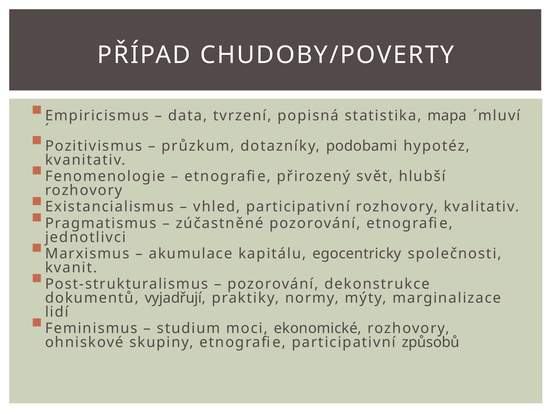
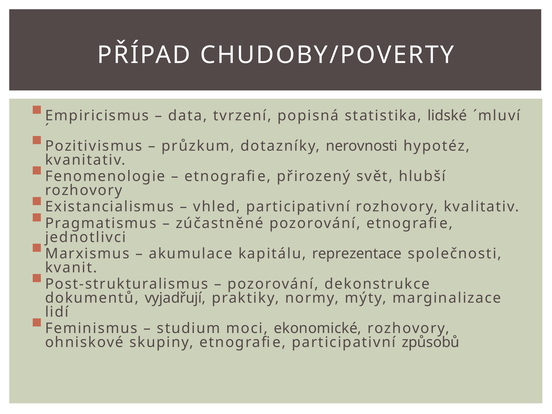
mapa: mapa -> lidské (447, 116)
podobami: podobami -> nerovnosti (362, 146)
egocentricky: egocentricky -> reprezentace (357, 254)
